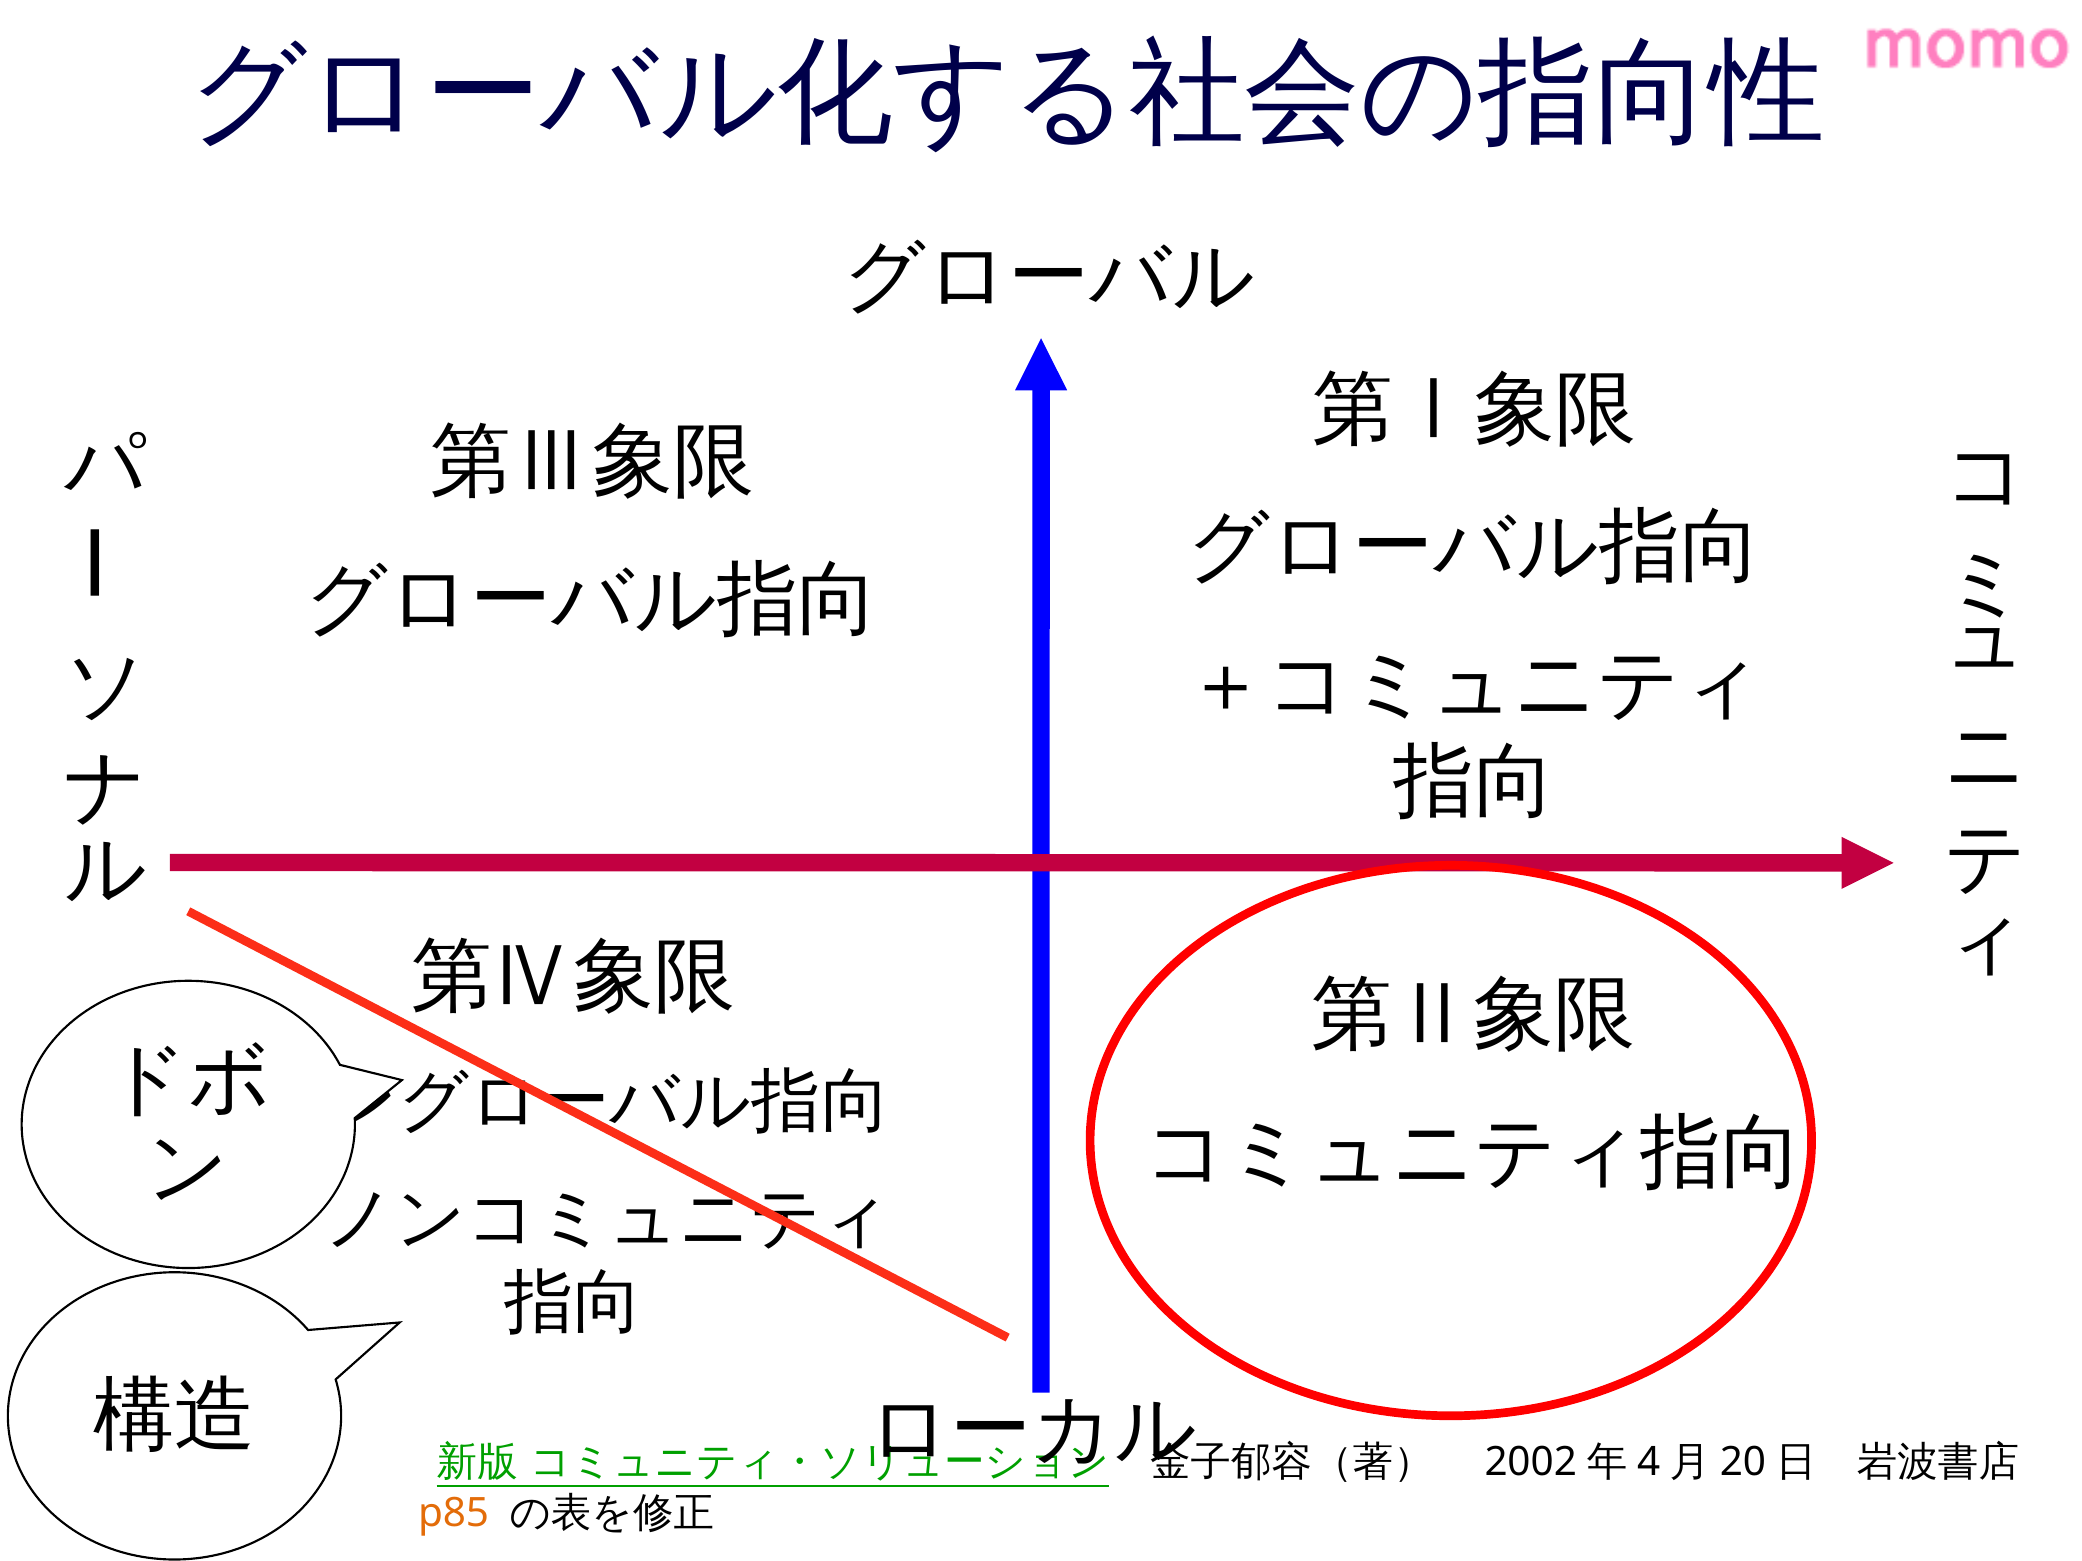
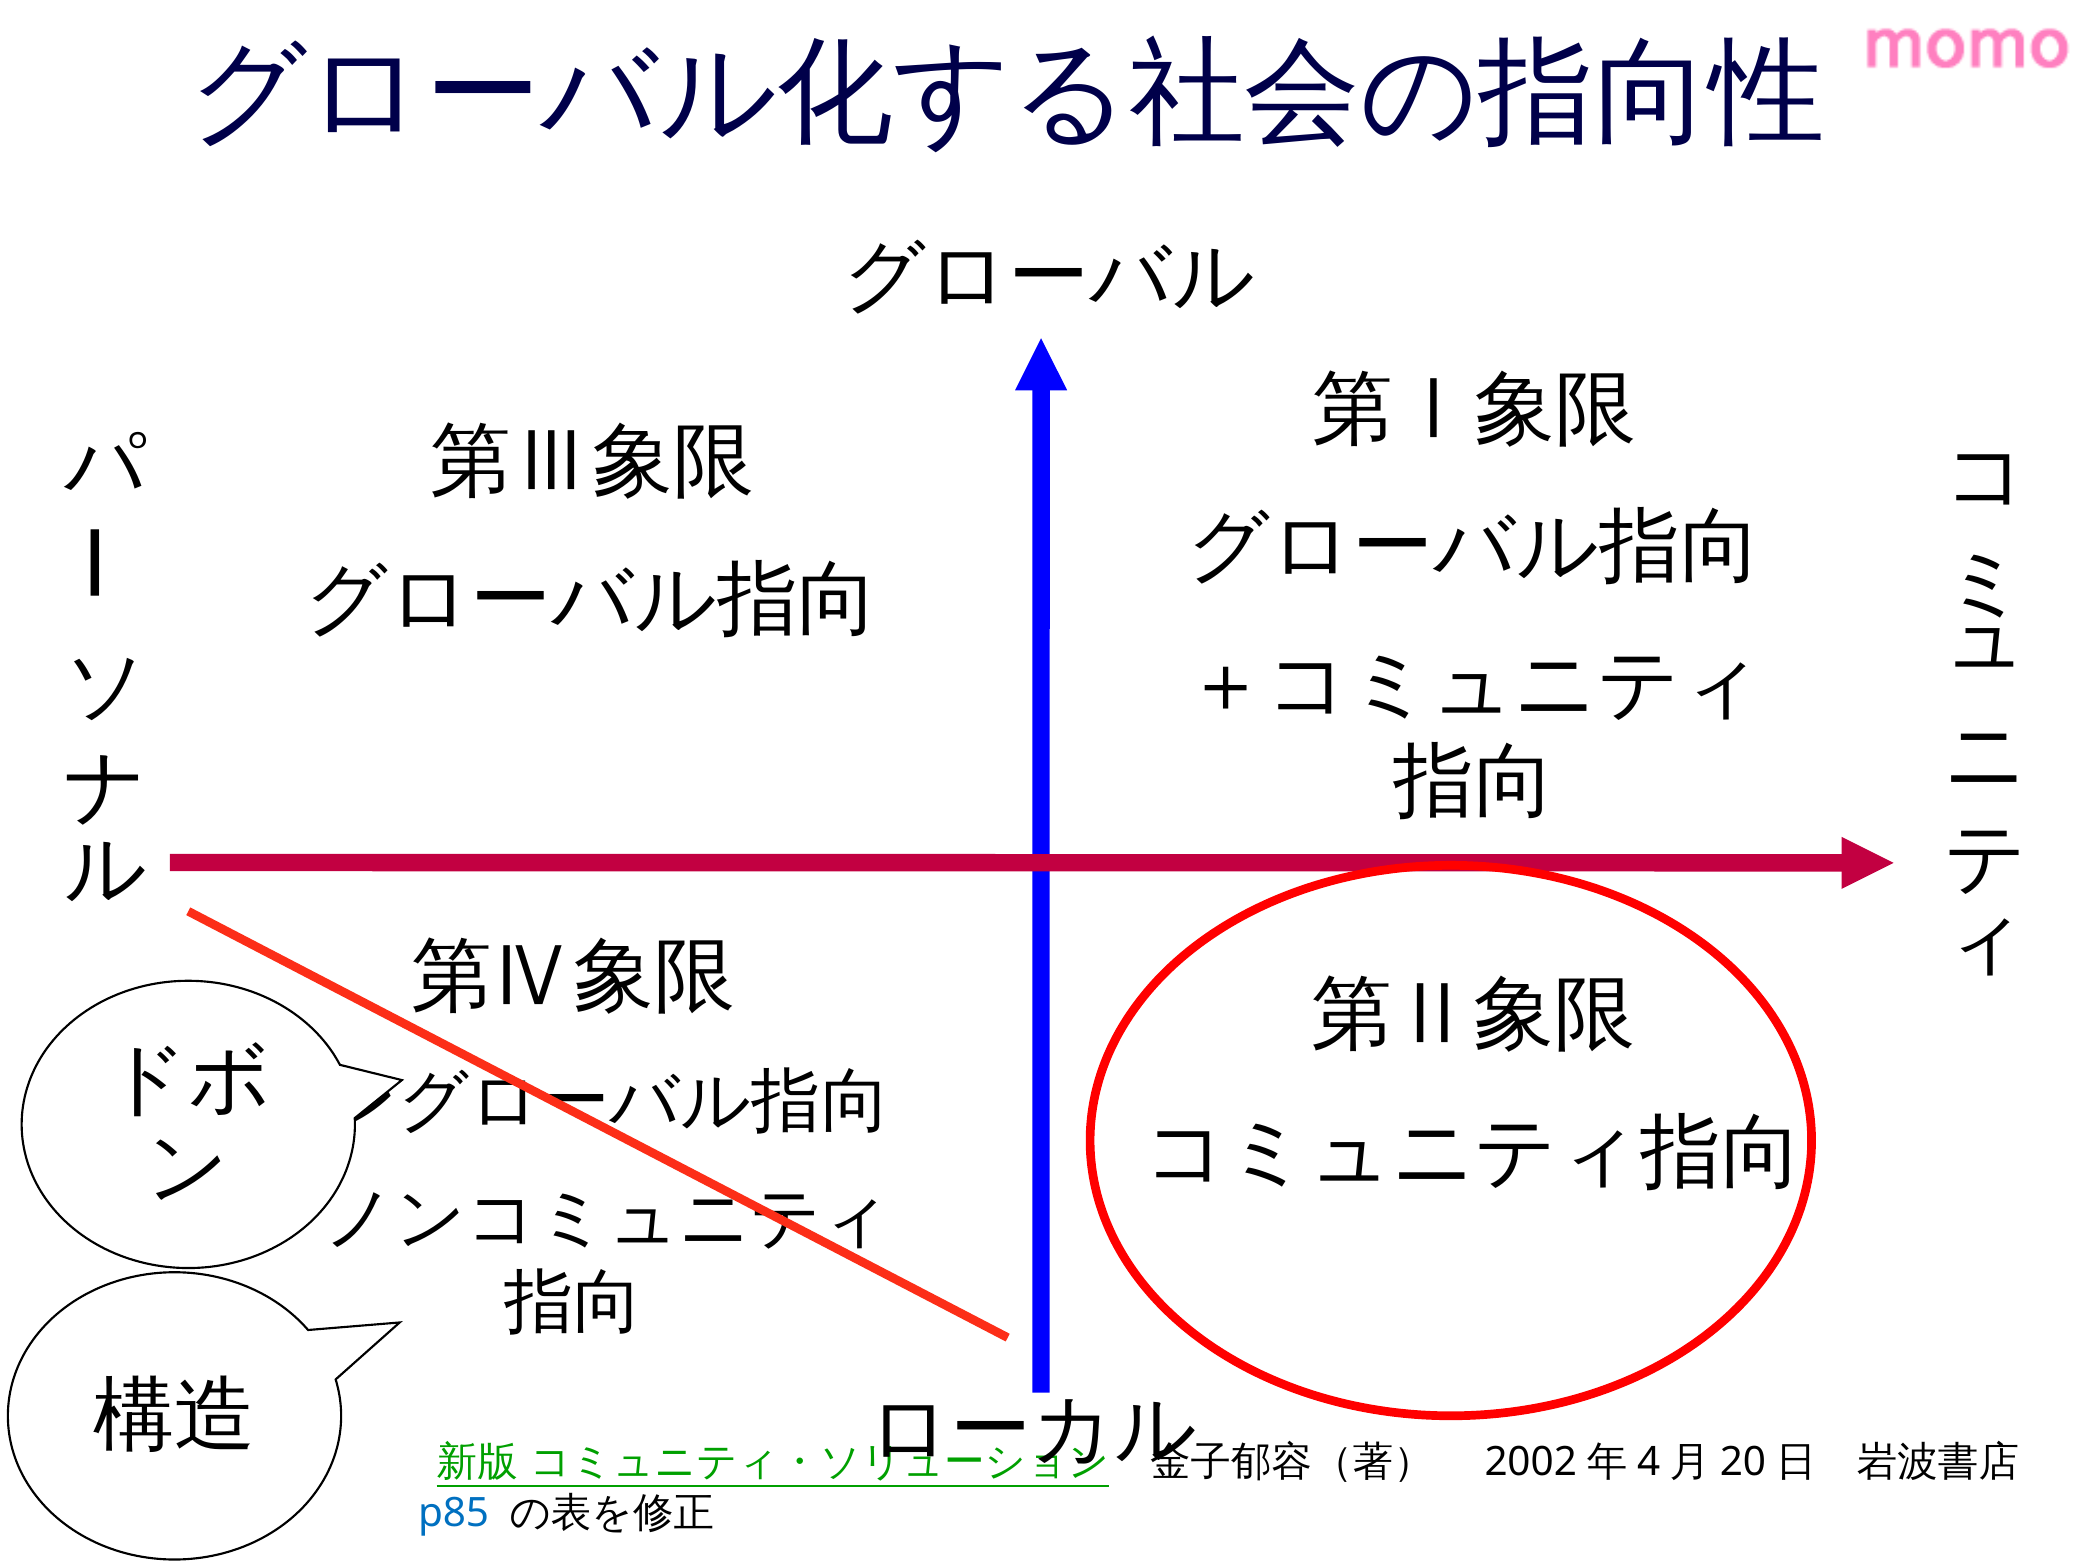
p85 colour: orange -> blue (454, 1514)
